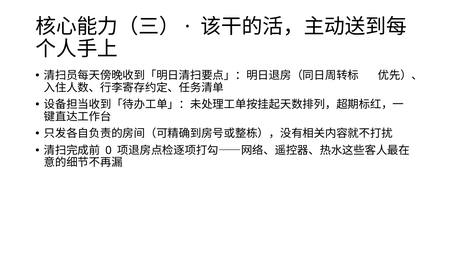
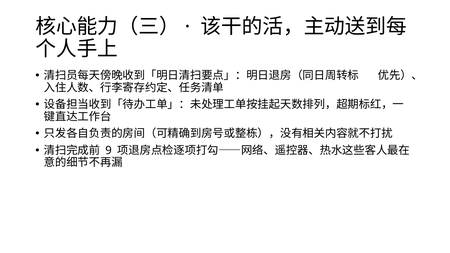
0: 0 -> 9 (109, 150)
